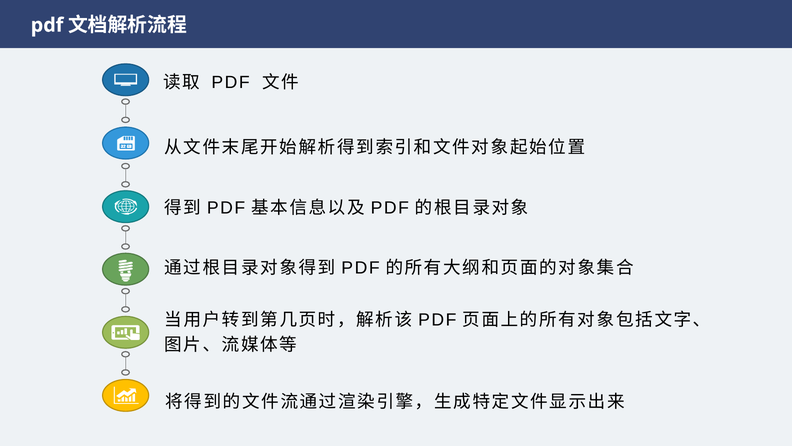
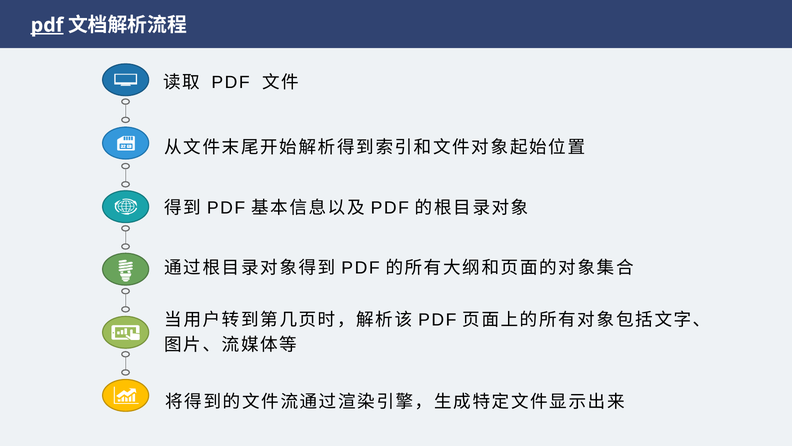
pdf underline: none -> present (47, 25)
